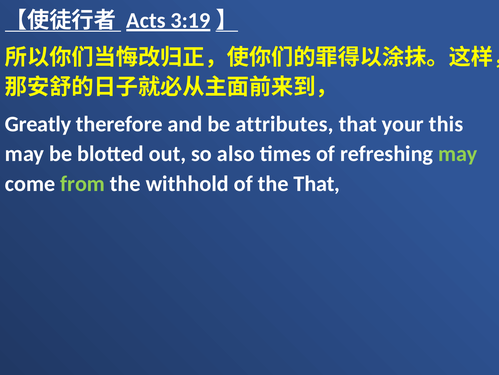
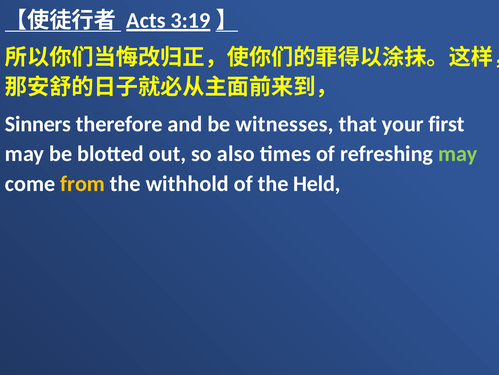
Greatly: Greatly -> Sinners (38, 124)
attributes: attributes -> witnesses (285, 124)
this: this -> first (446, 124)
from colour: light green -> yellow (83, 183)
the That: That -> Held (317, 183)
